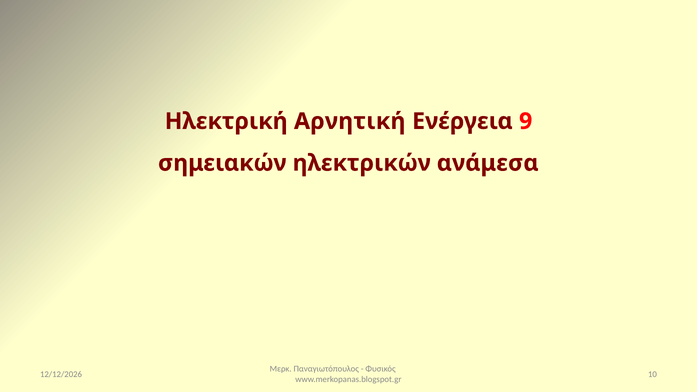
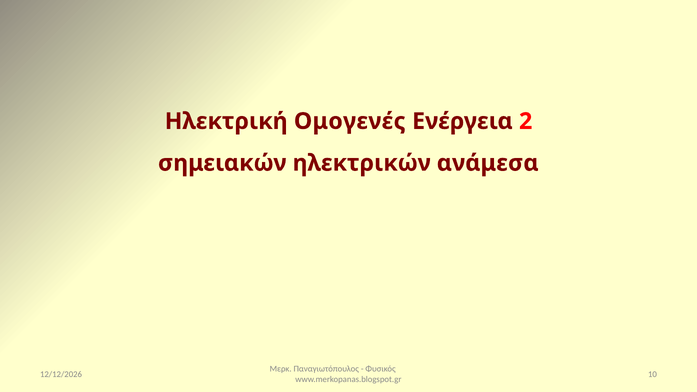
Αρνητική: Αρνητική -> Ομογενές (350, 121)
9: 9 -> 2 (526, 121)
